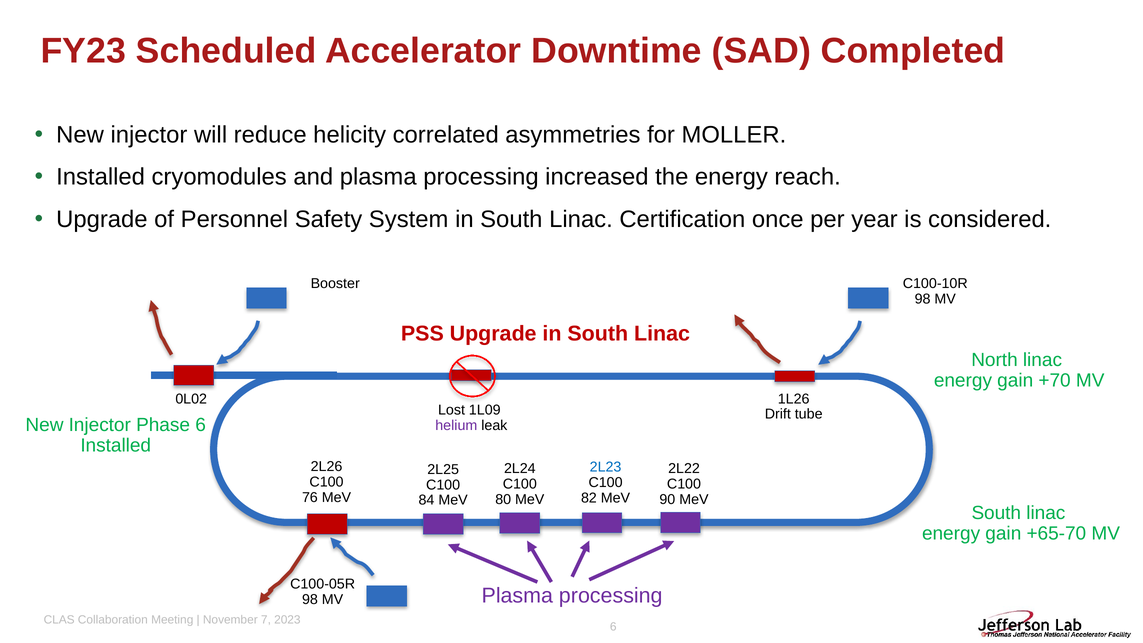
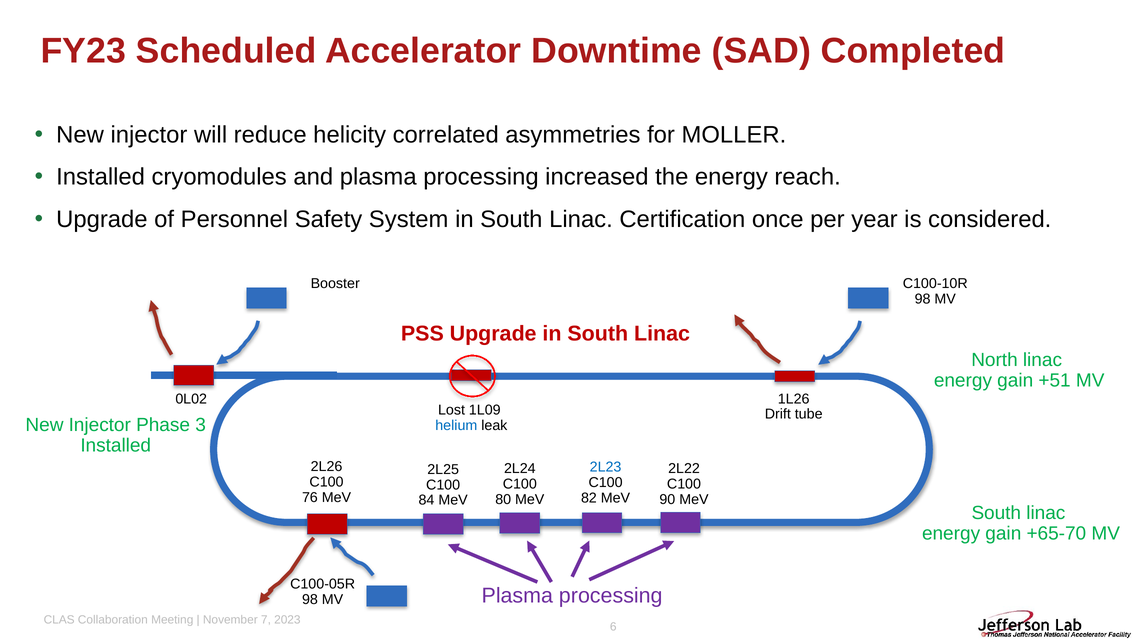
+70: +70 -> +51 (1055, 381)
Phase 6: 6 -> 3 (201, 425)
helium colour: purple -> blue (456, 426)
